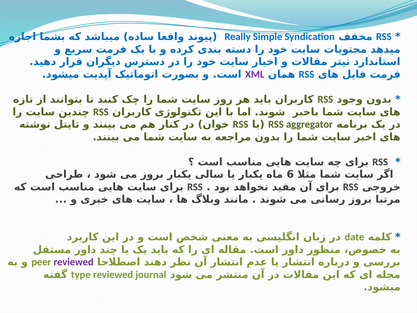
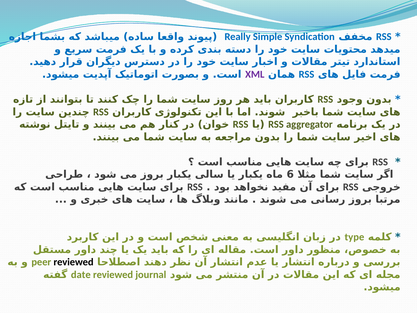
date: date -> type (354, 237)
reviewed colour: purple -> black (74, 262)
type: type -> date (81, 274)
